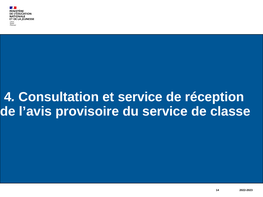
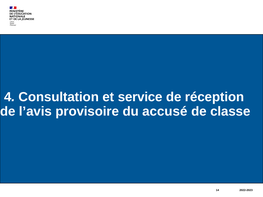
du service: service -> accusé (165, 112)
